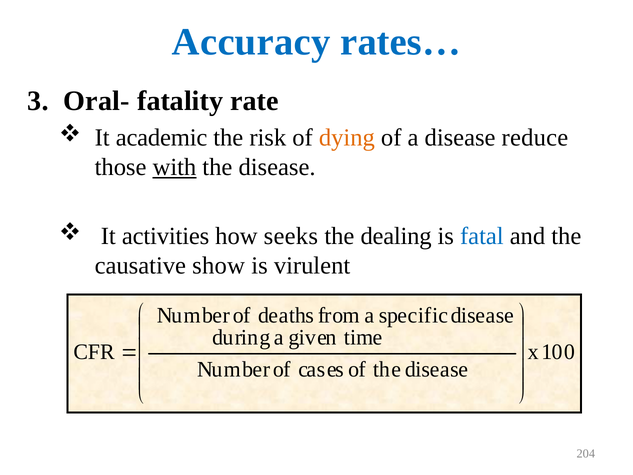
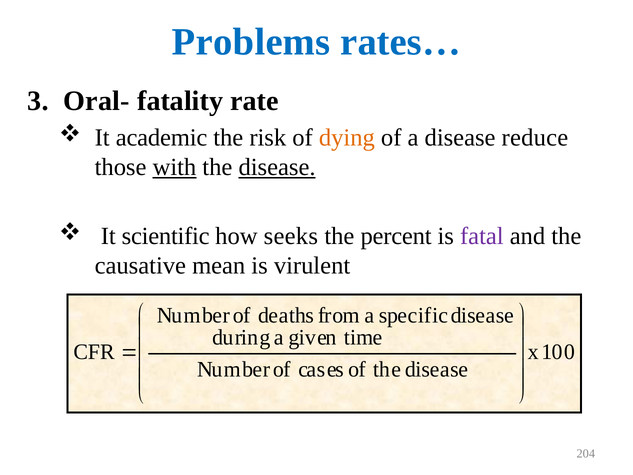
Accuracy: Accuracy -> Problems (251, 42)
disease underline: none -> present (277, 167)
activities: activities -> scientific (166, 236)
dealing: dealing -> percent (396, 236)
fatal colour: blue -> purple (482, 236)
show: show -> mean (219, 266)
